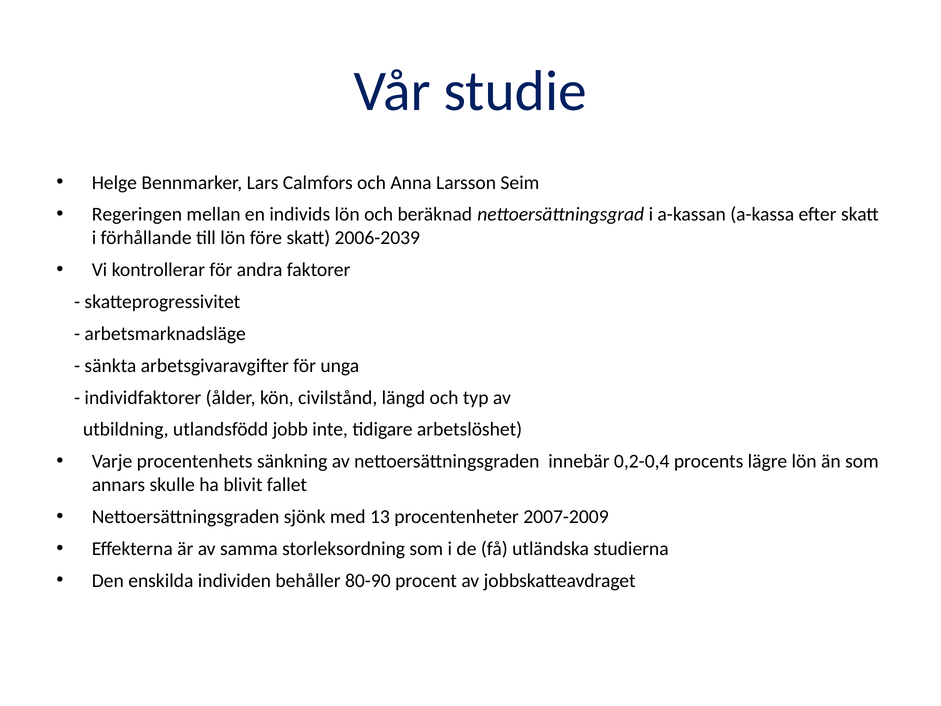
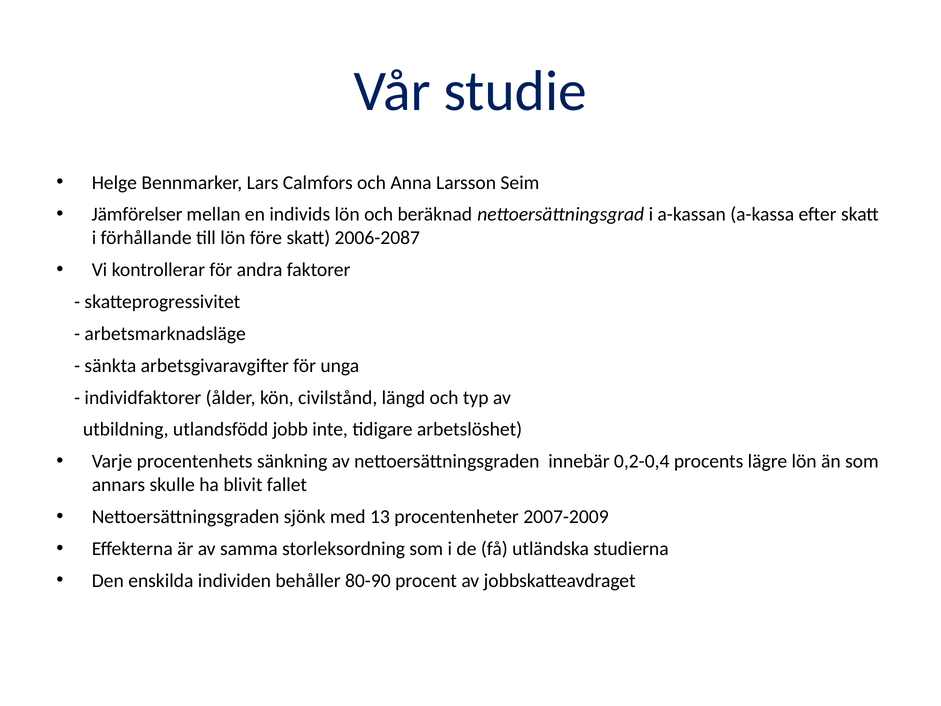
Regeringen: Regeringen -> Jämförelser (137, 214)
2006-2039: 2006-2039 -> 2006-2087 (377, 238)
